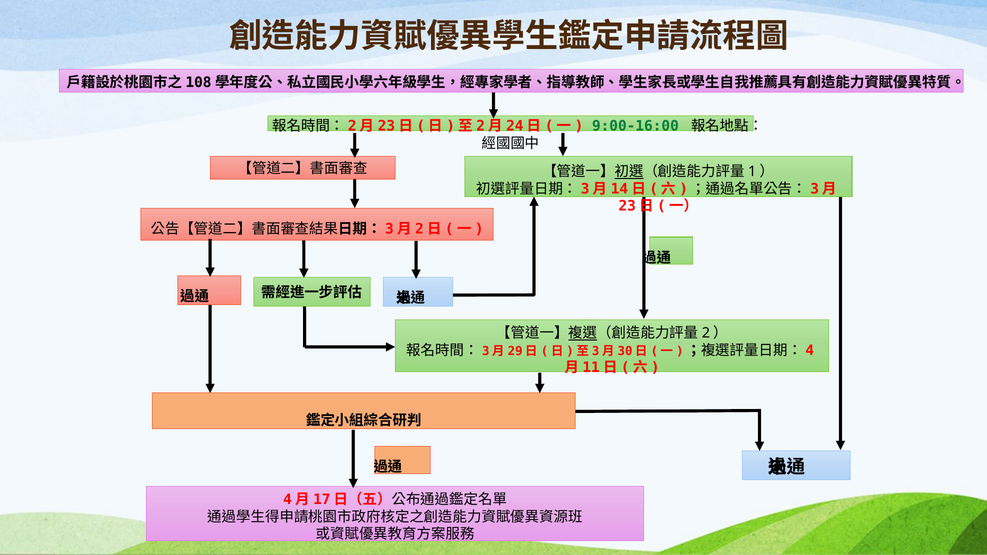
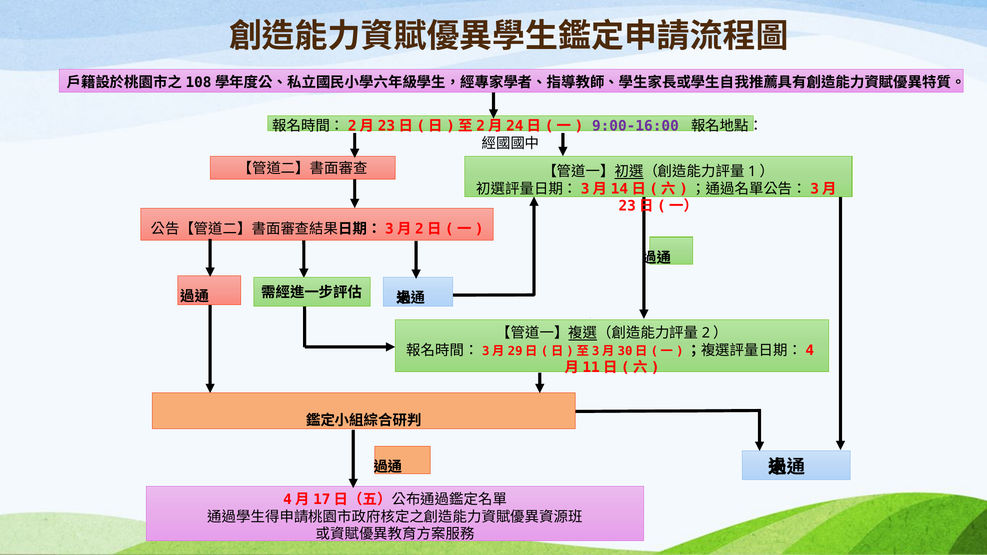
9:00-16:00 colour: green -> purple (635, 126)
